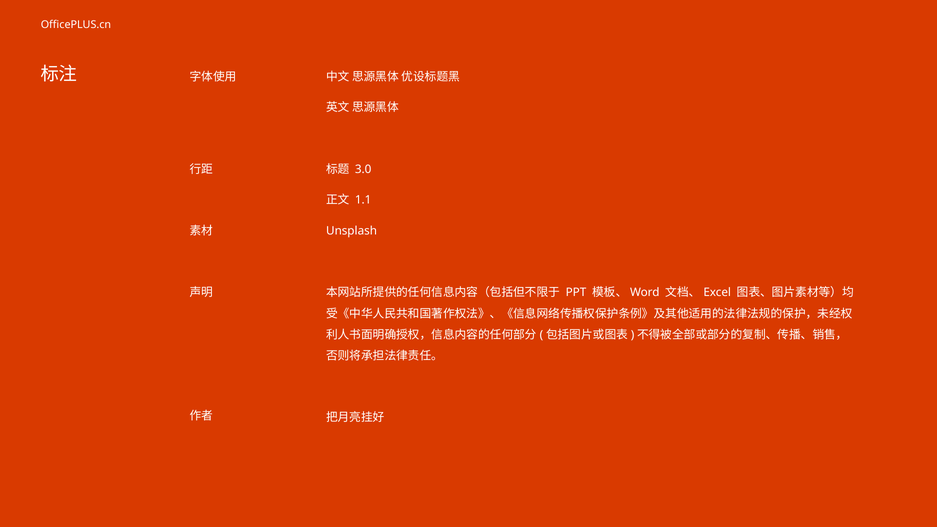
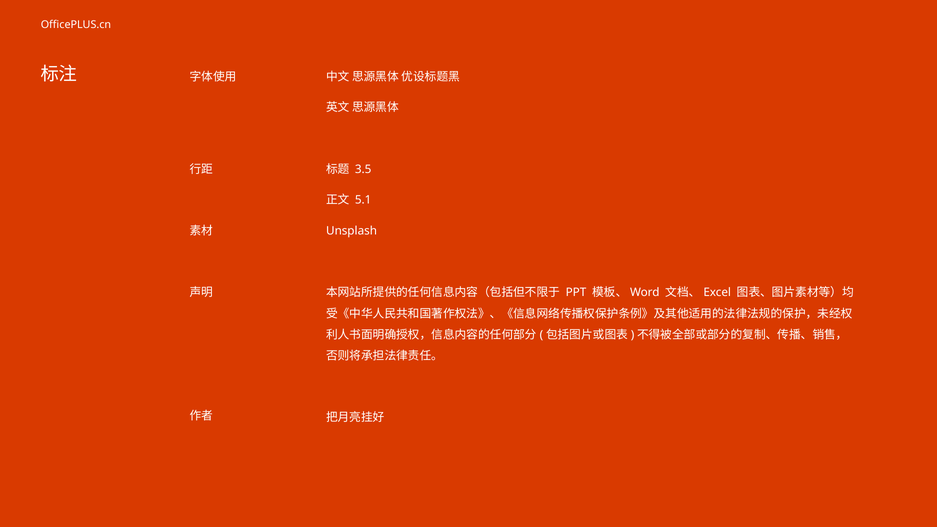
3.0: 3.0 -> 3.5 (363, 169)
1.1: 1.1 -> 5.1 (363, 200)
